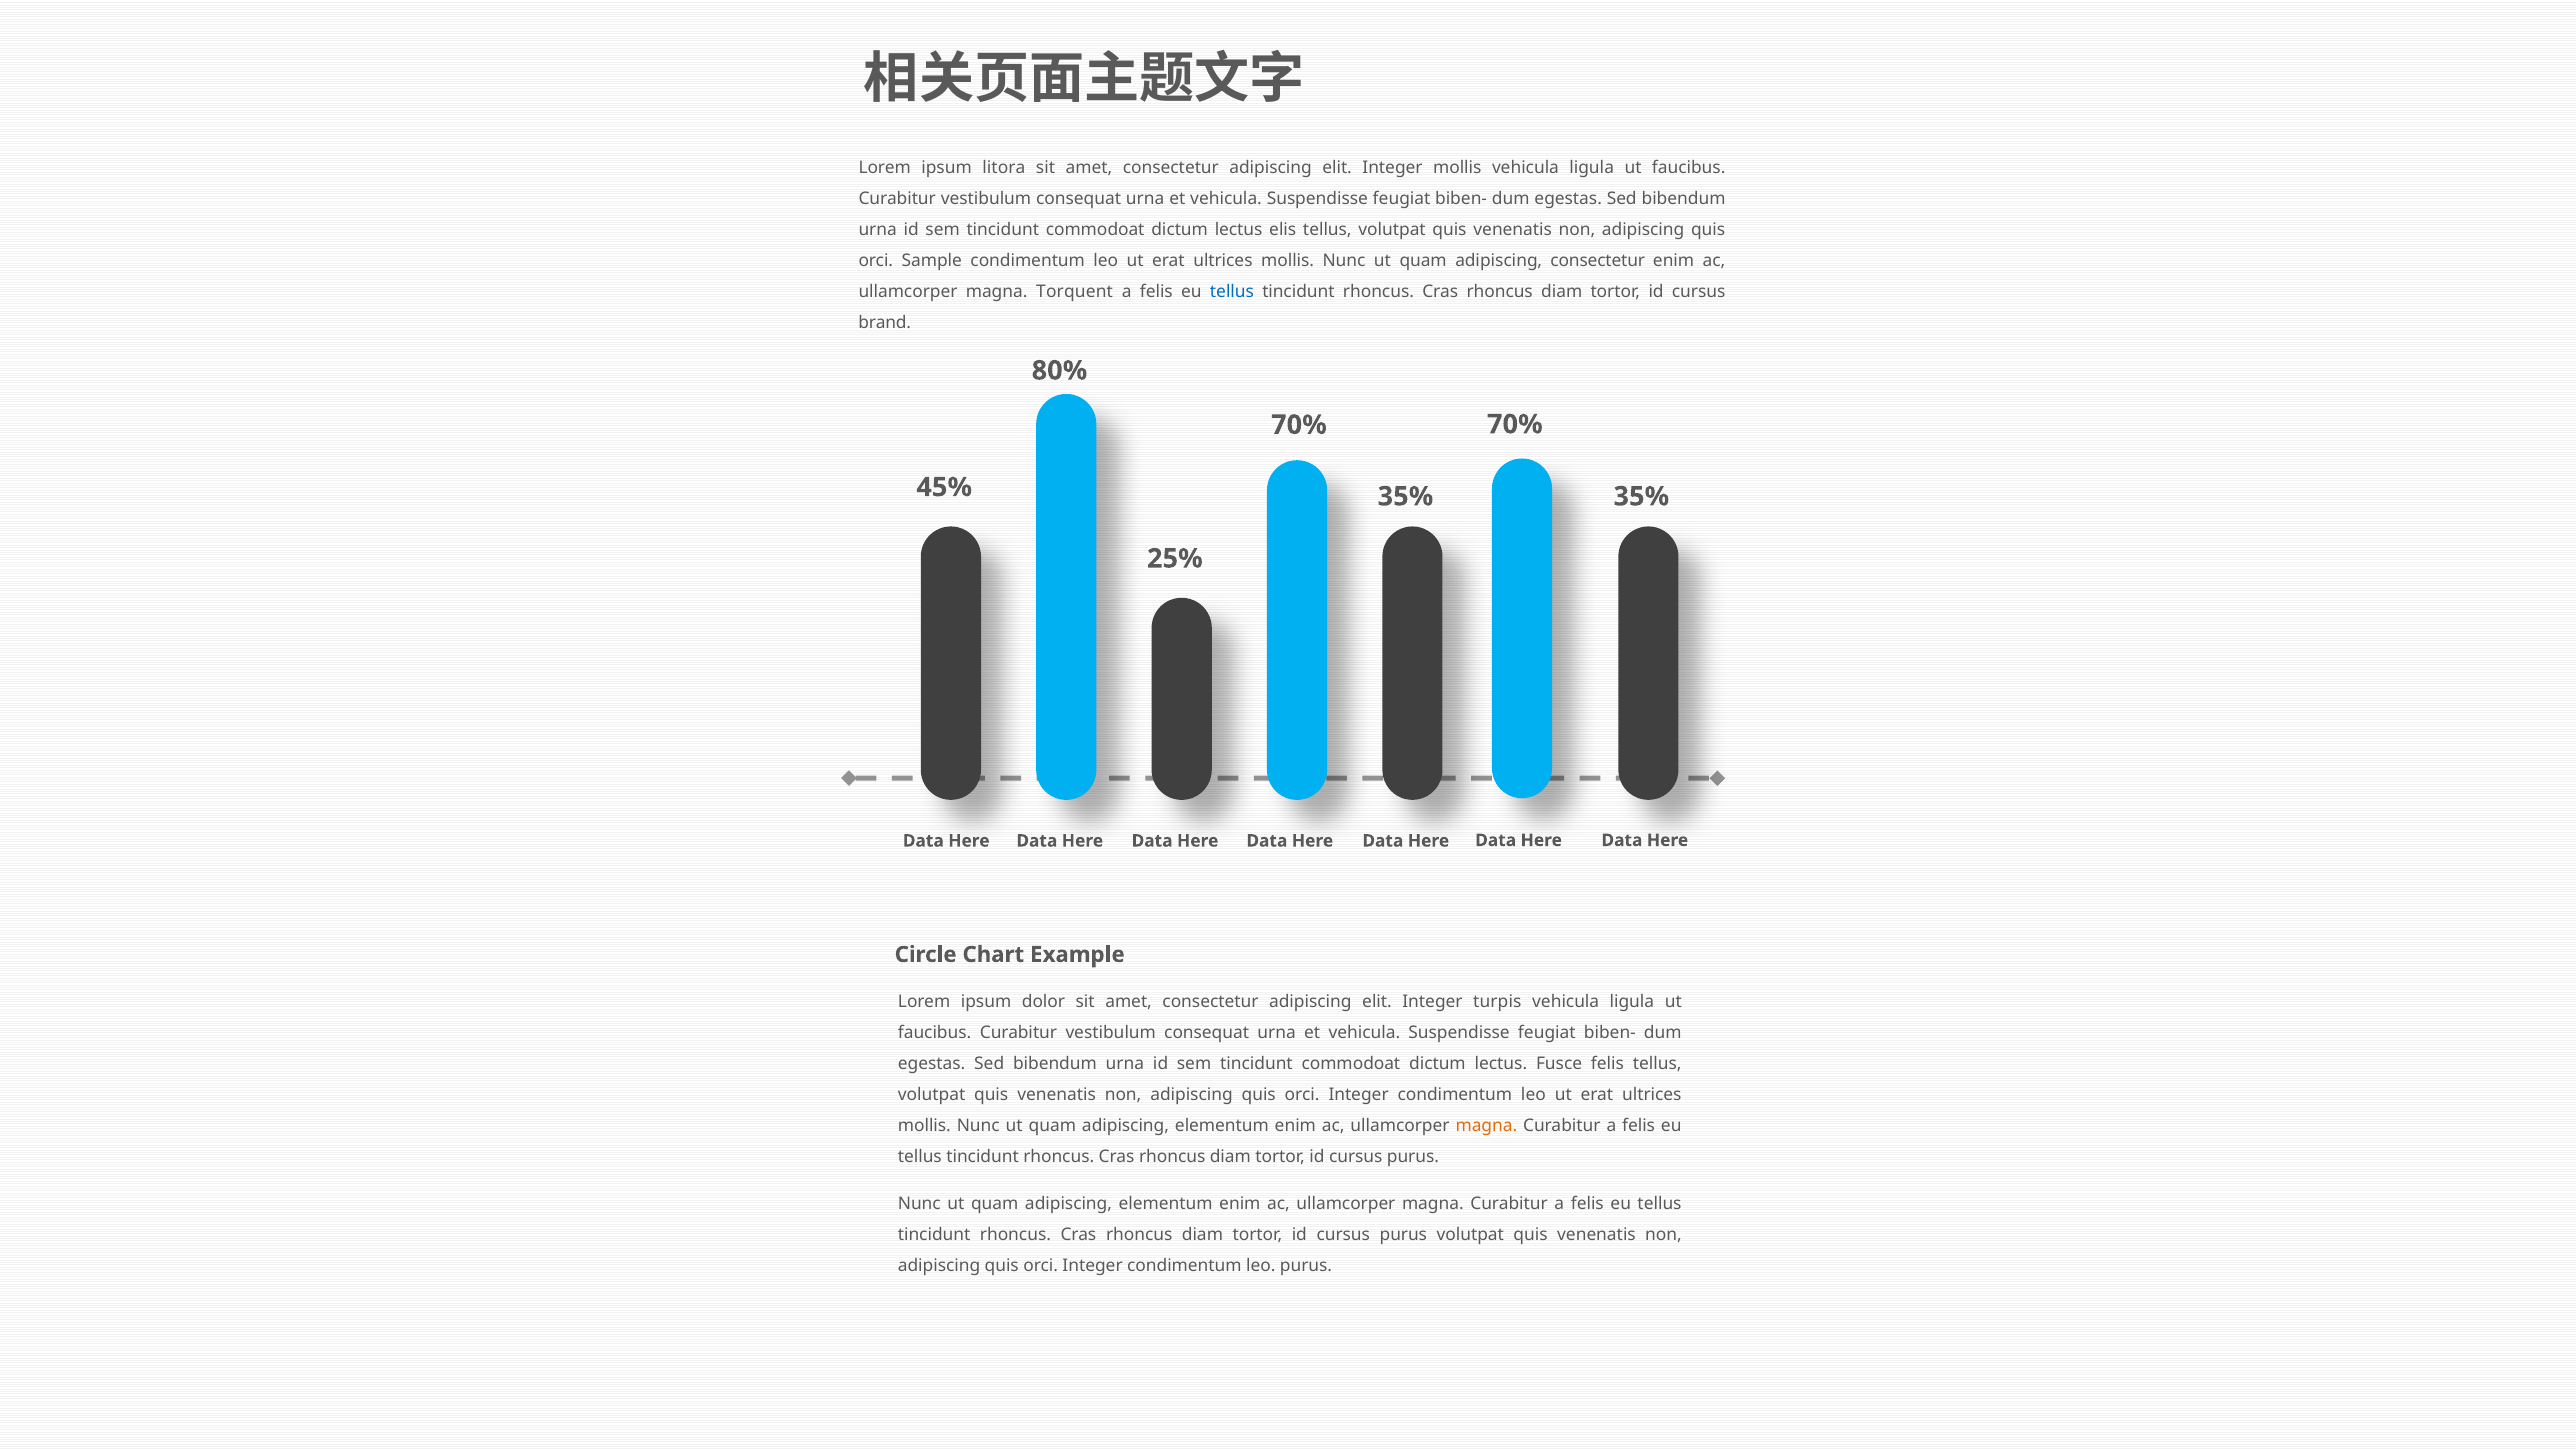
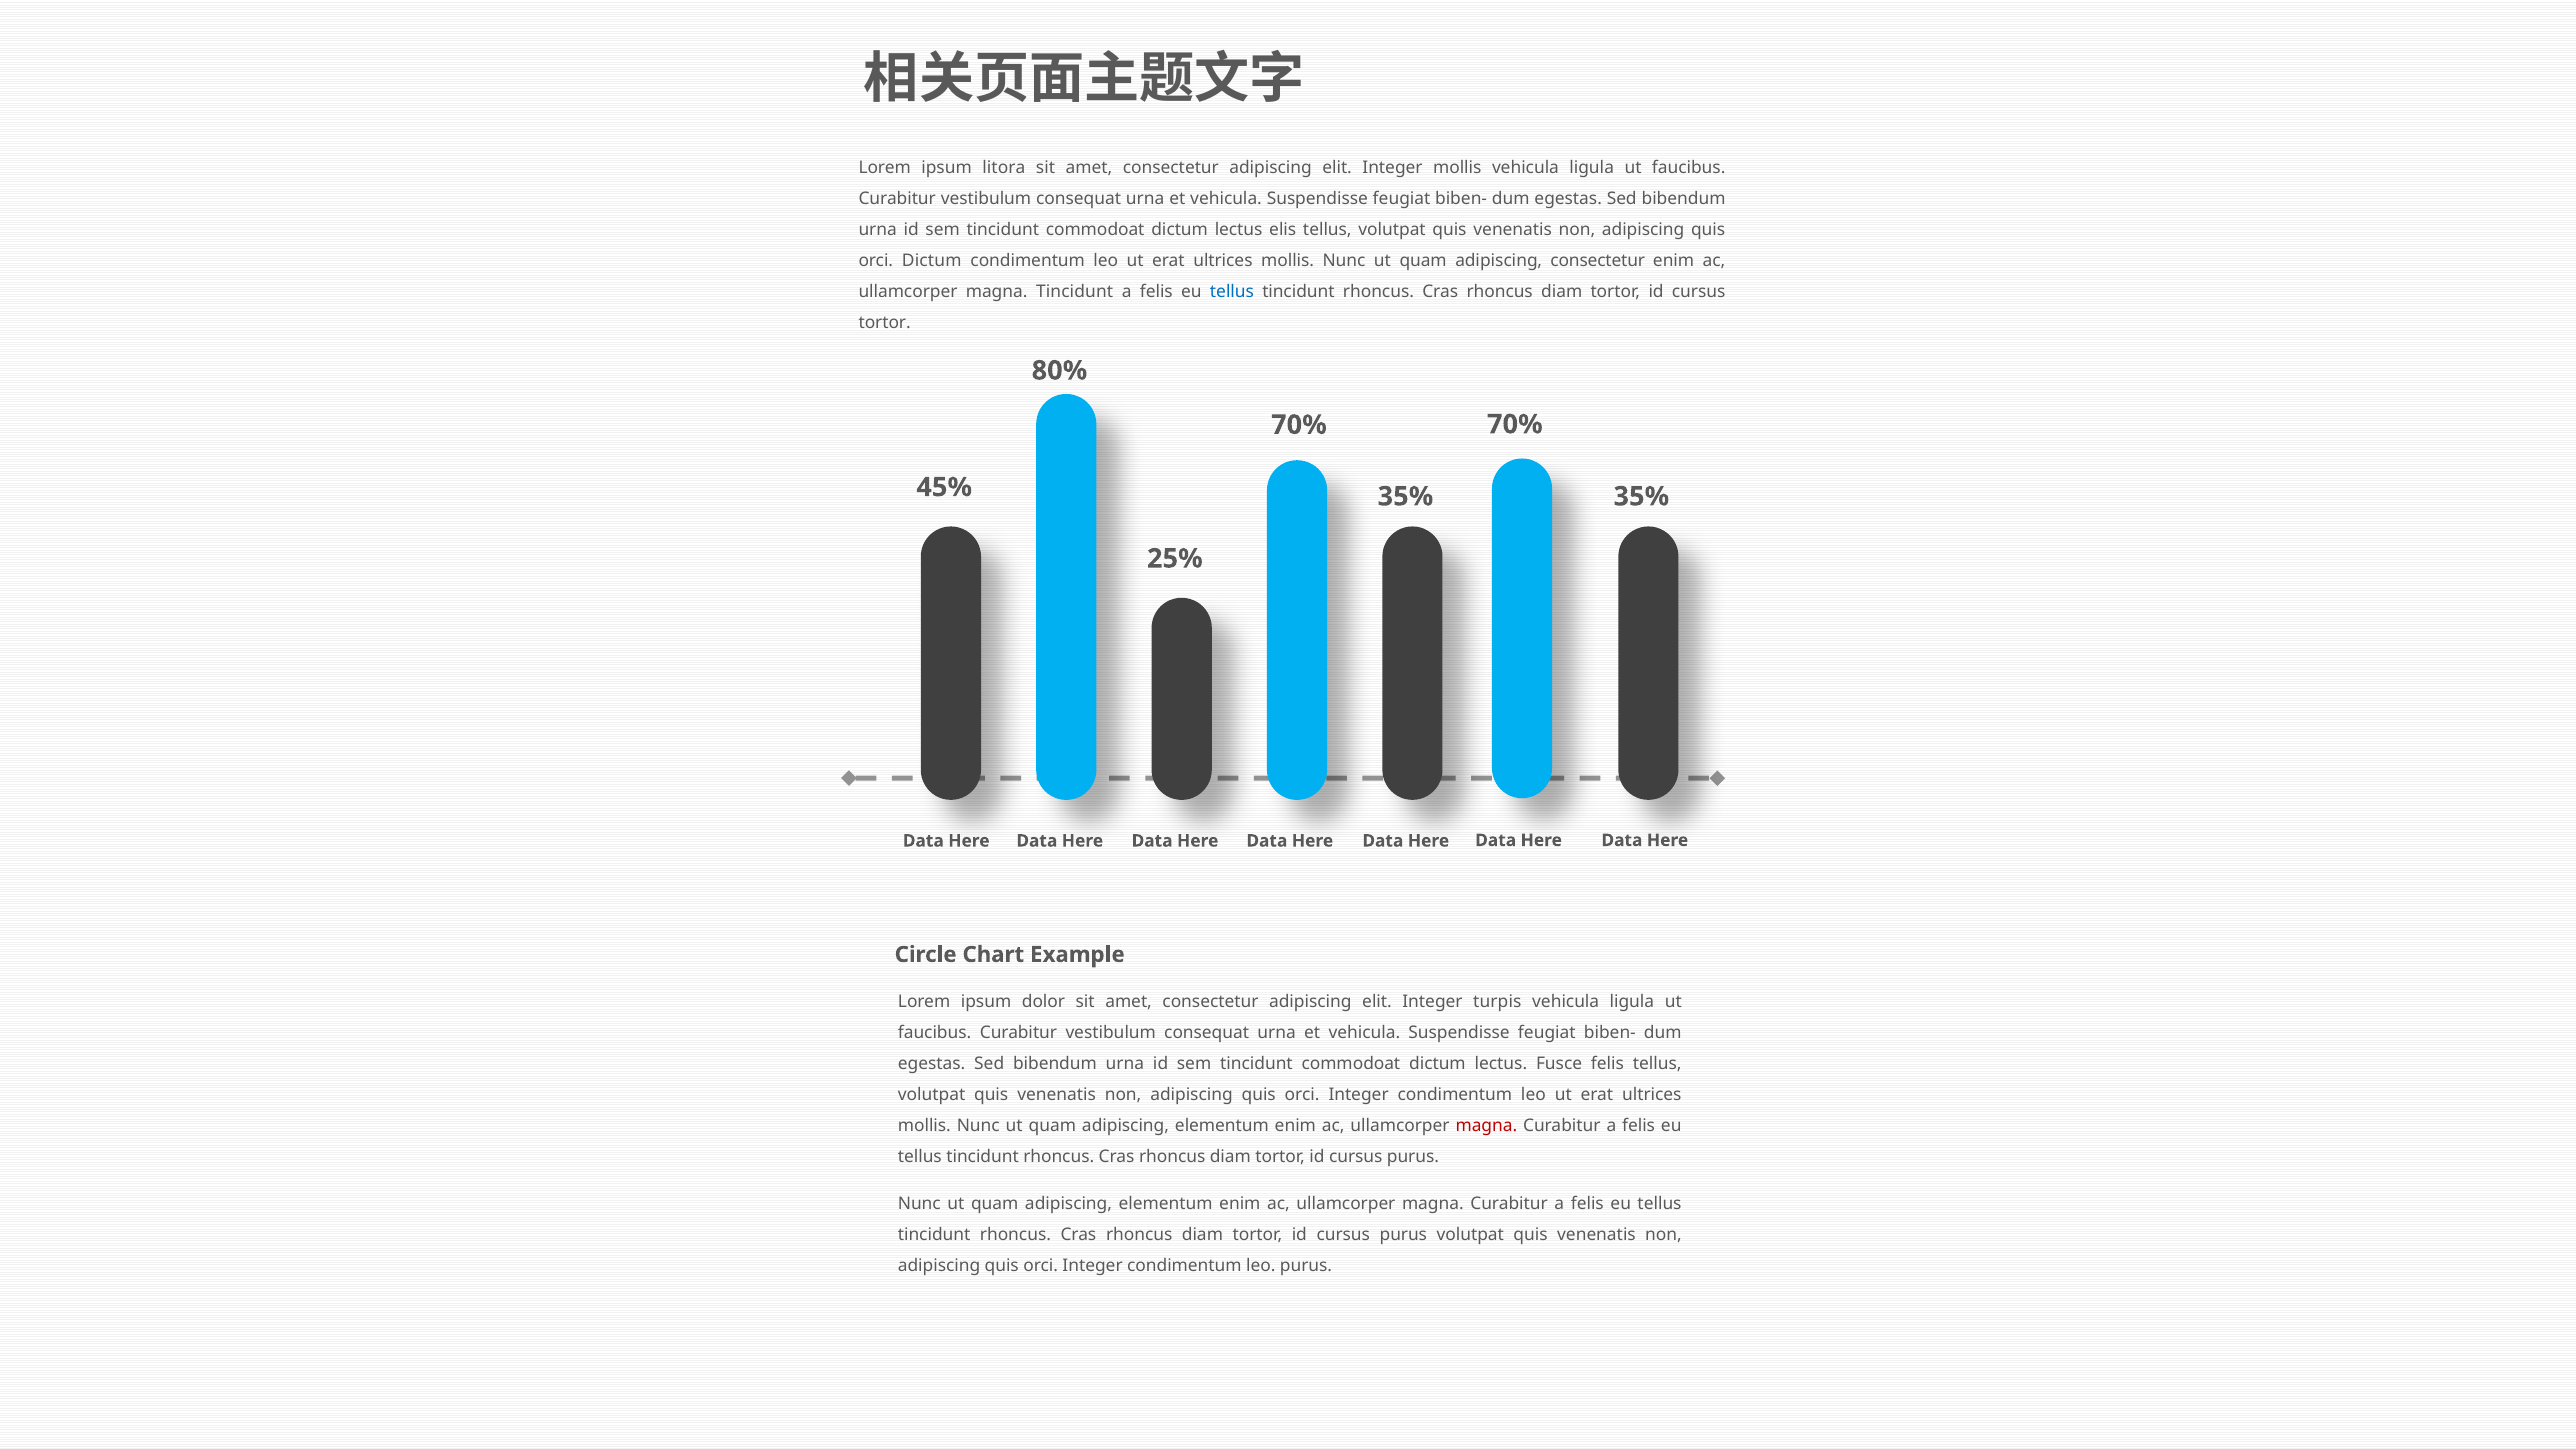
orci Sample: Sample -> Dictum (932, 260)
magna Torquent: Torquent -> Tincidunt (1075, 291)
brand: brand -> tortor (885, 322)
magna colour: orange -> red (1486, 1126)
